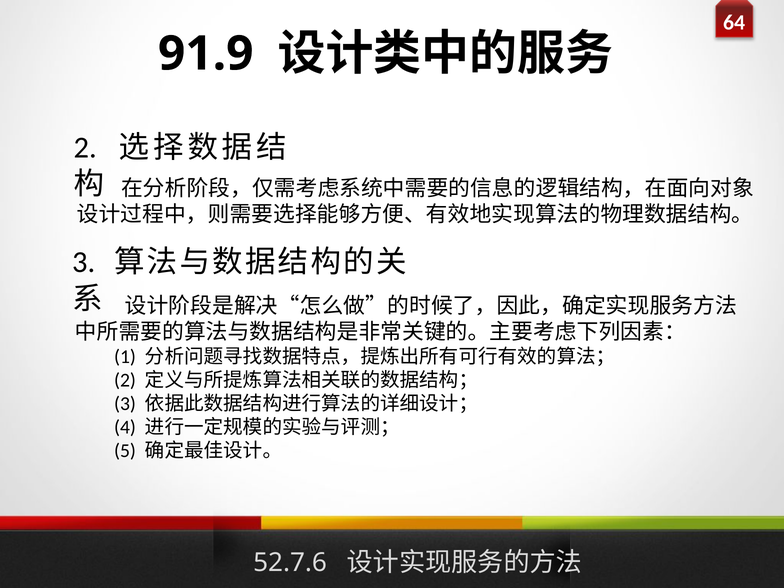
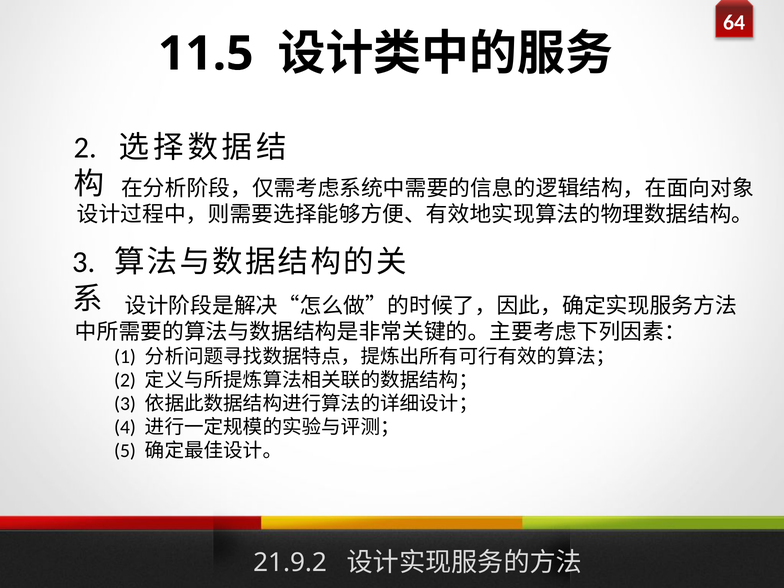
91.9: 91.9 -> 11.5 (206, 54)
52.7.6: 52.7.6 -> 21.9.2 (290, 562)
